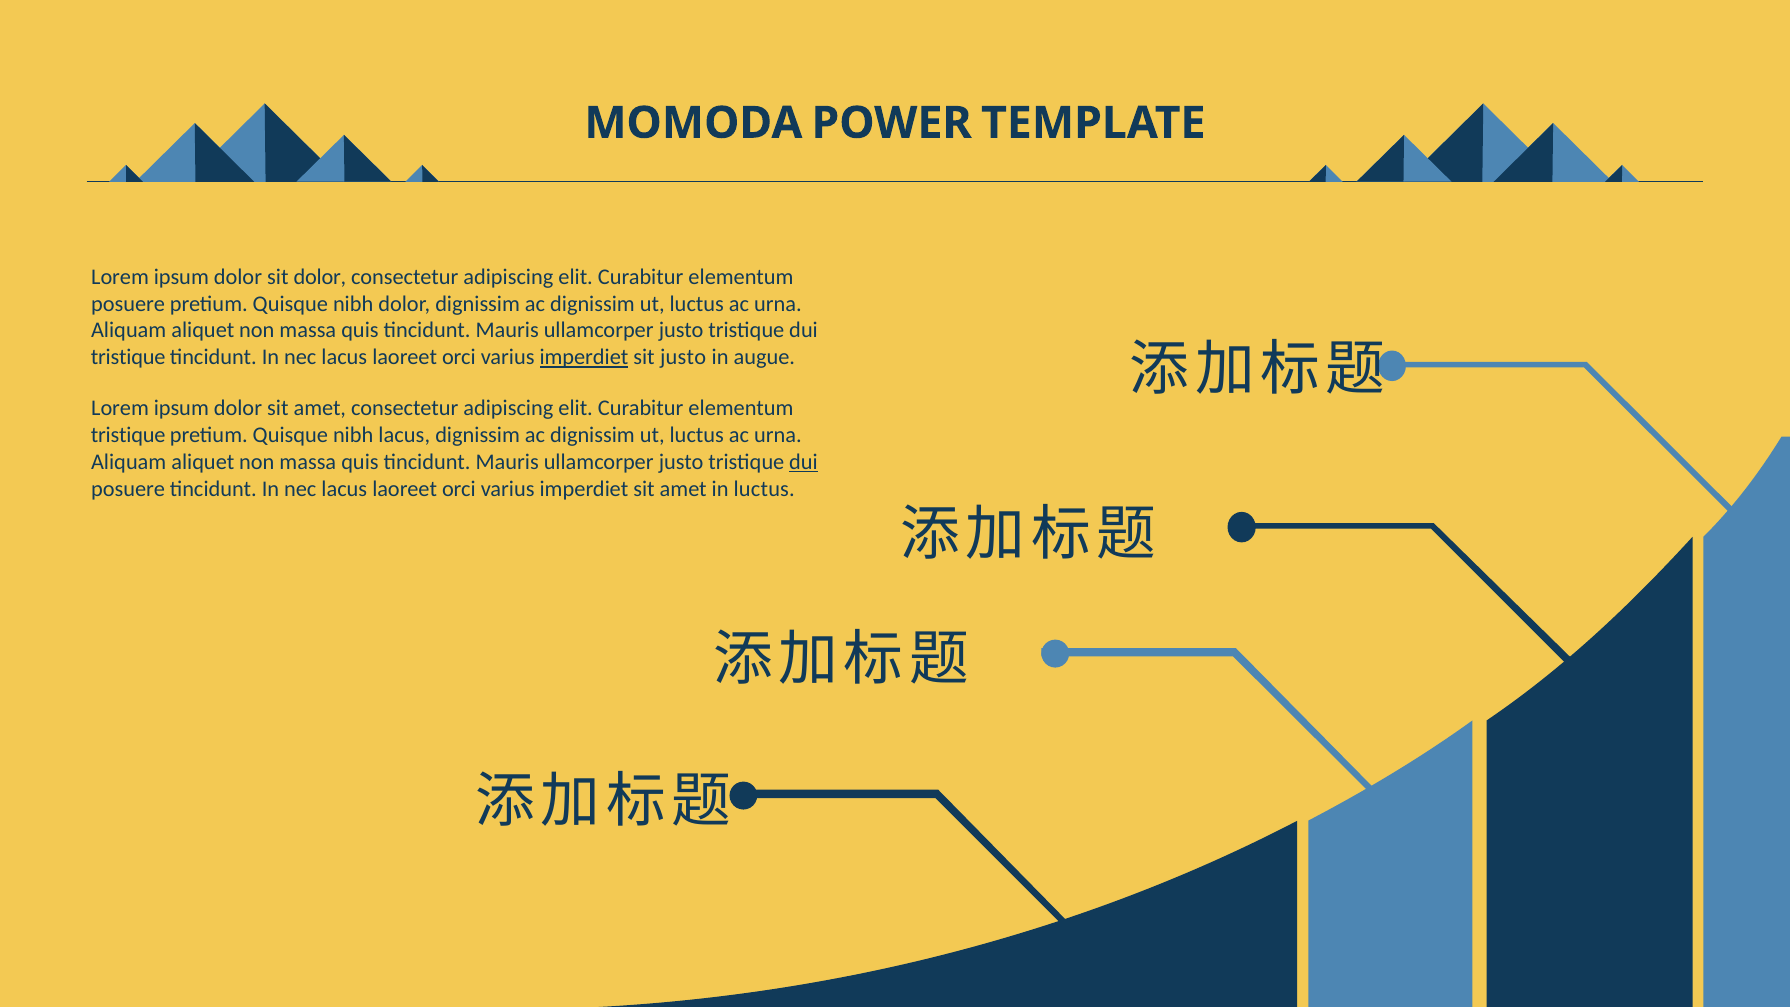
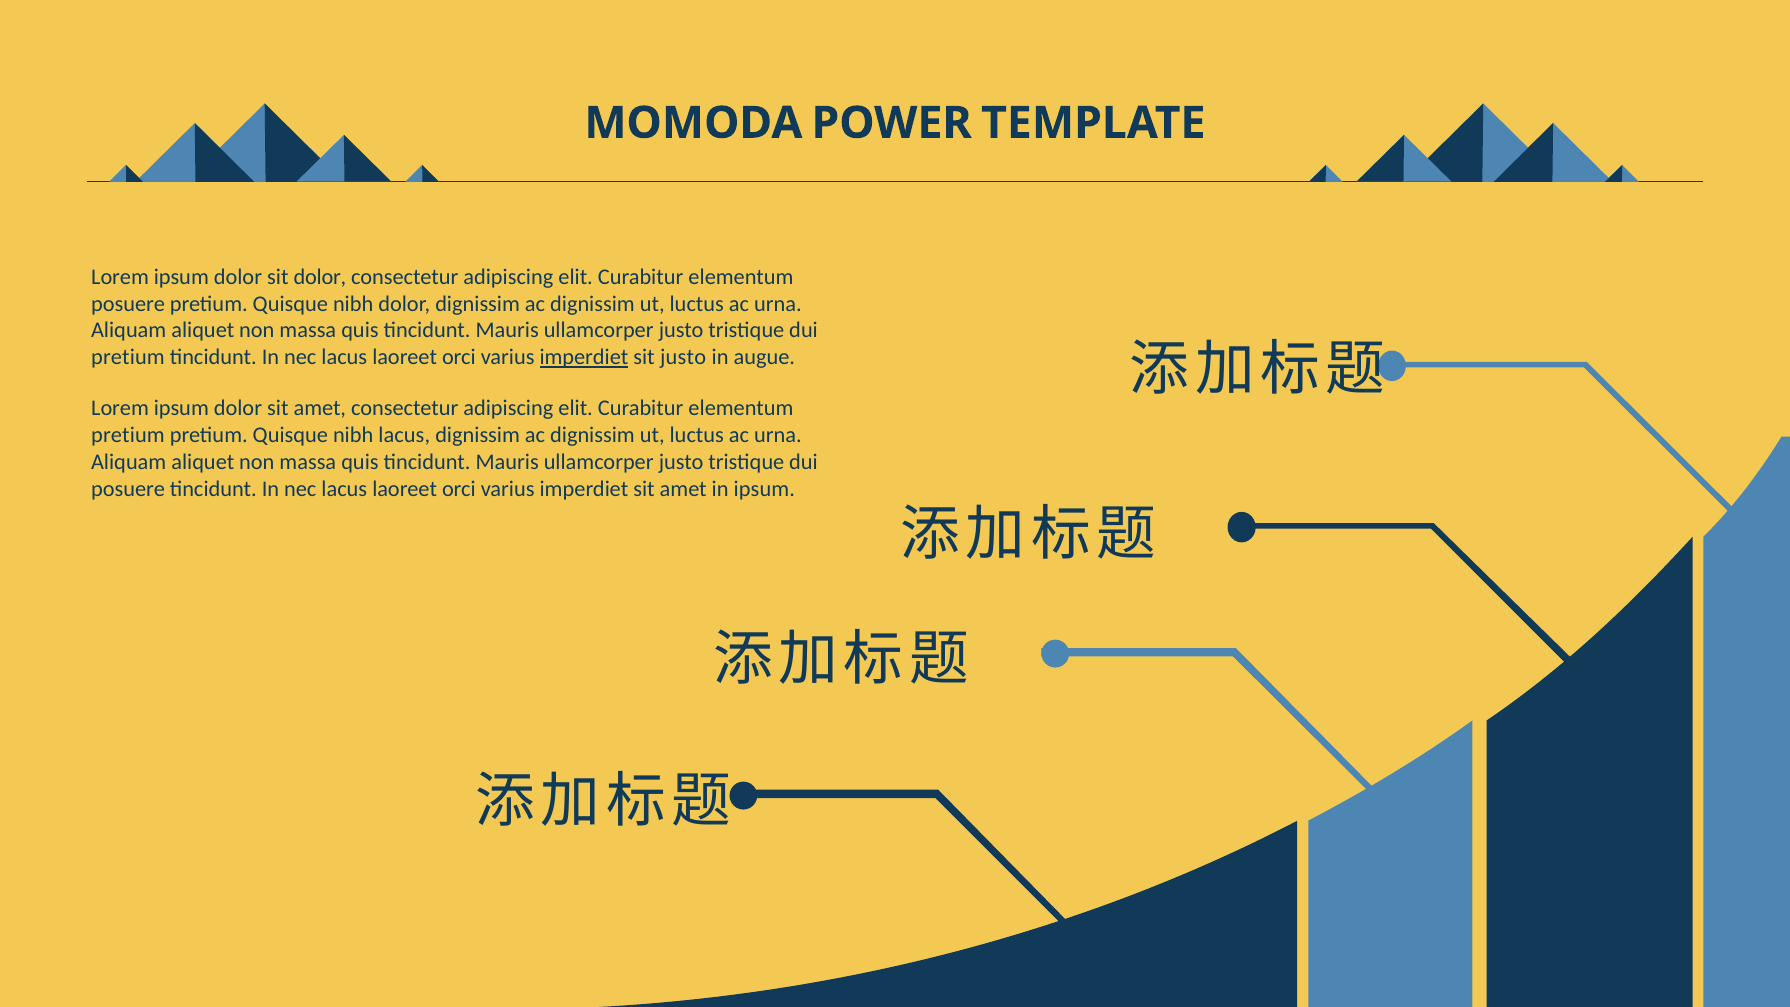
tristique: tristique -> pretium (128, 357)
tristique: tristique -> pretium (128, 435)
dui underline: present -> none (804, 462)
in luctus: luctus -> ipsum (764, 489)
